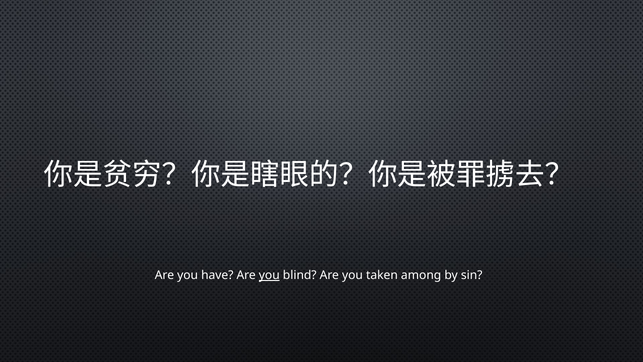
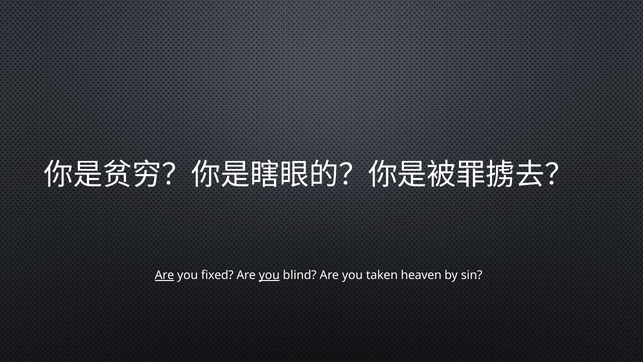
Are underline: none -> present (164, 275)
have: have -> fixed (217, 275)
among: among -> heaven (421, 275)
